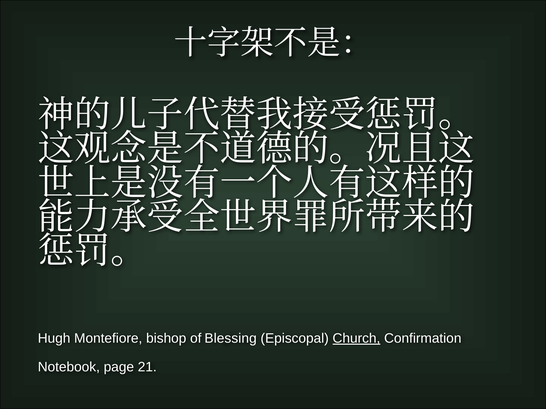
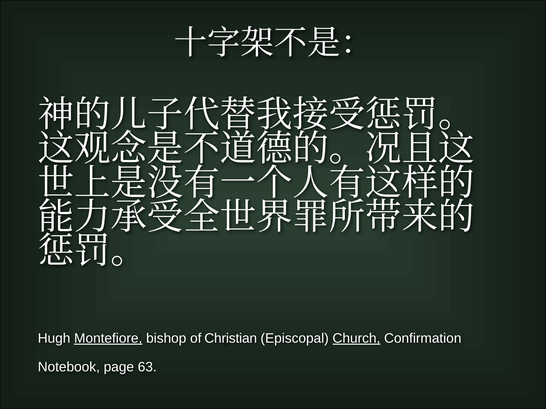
Montefiore underline: none -> present (108, 339)
Blessing: Blessing -> Christian (231, 339)
21: 21 -> 63 (147, 368)
